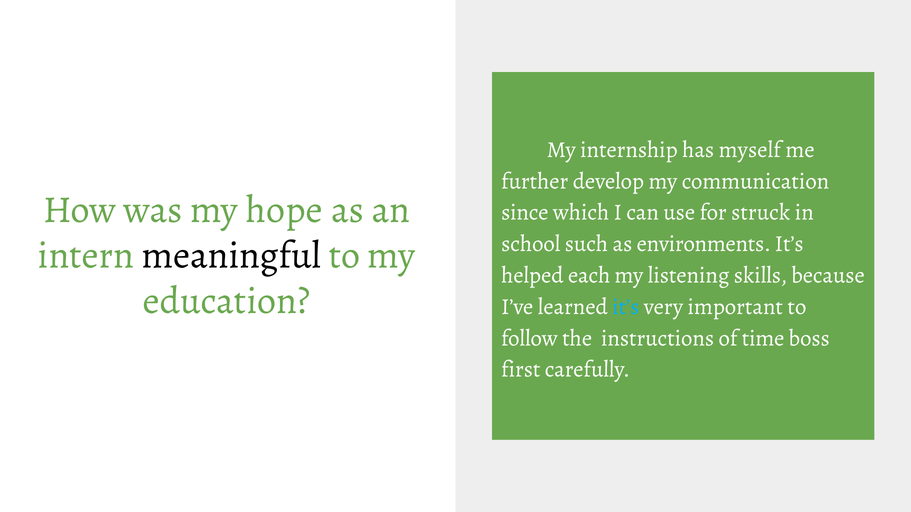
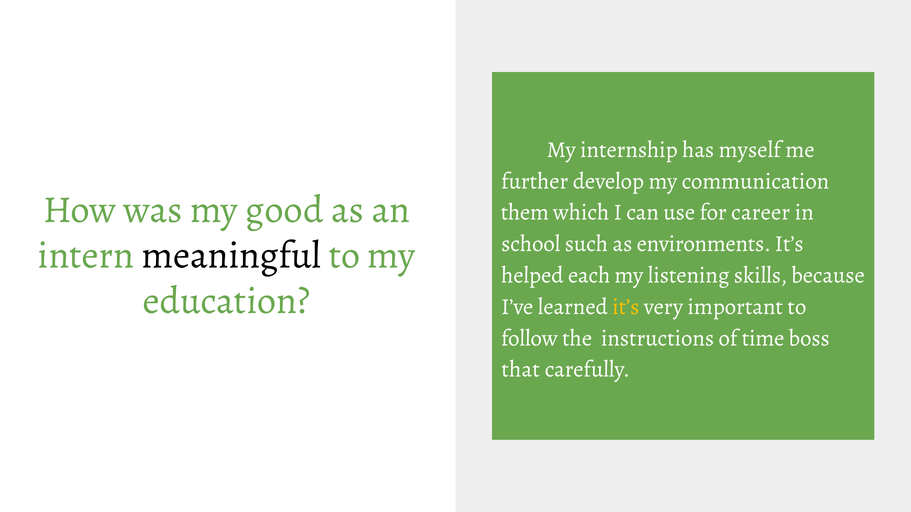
hope: hope -> good (284, 210)
since: since -> them (525, 213)
struck: struck -> career (761, 213)
it’s colour: light blue -> yellow (626, 307)
first: first -> that (521, 370)
